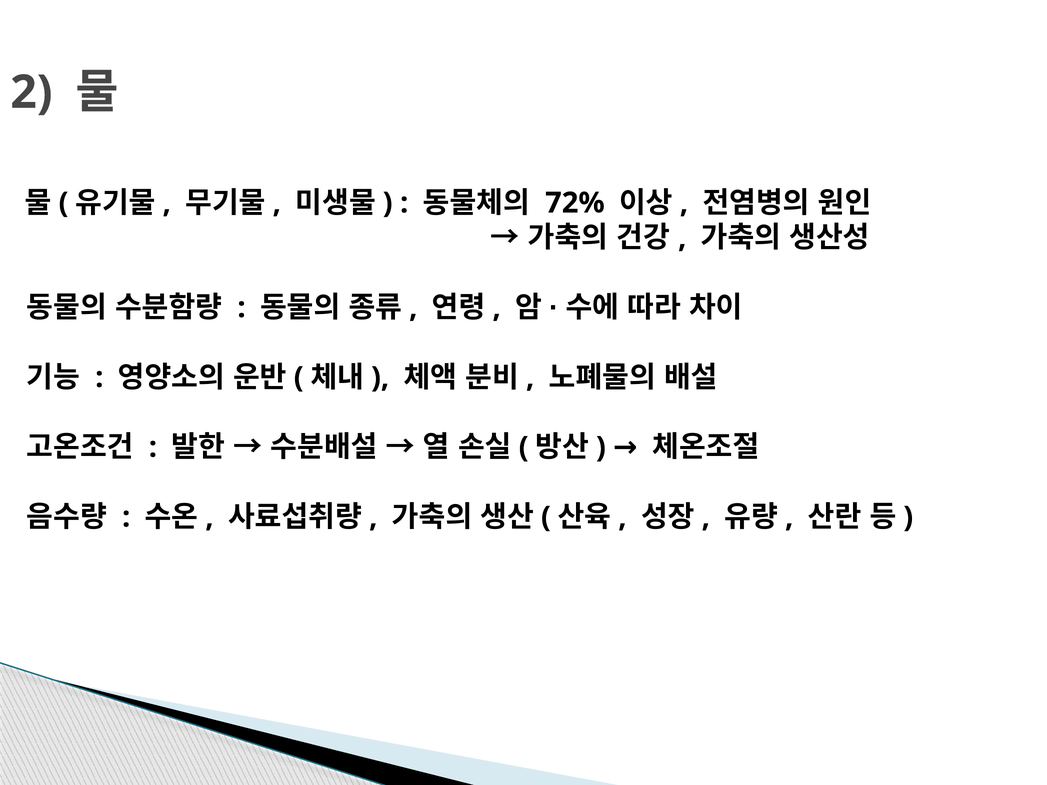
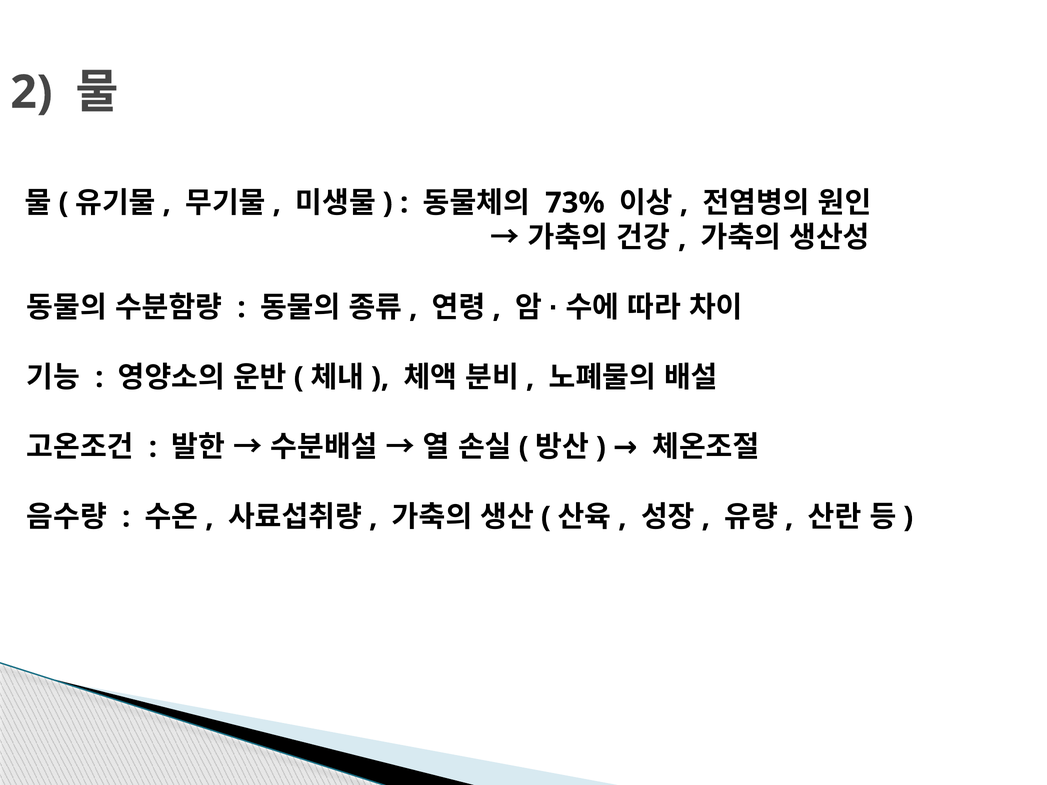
72%: 72% -> 73% (575, 203)
